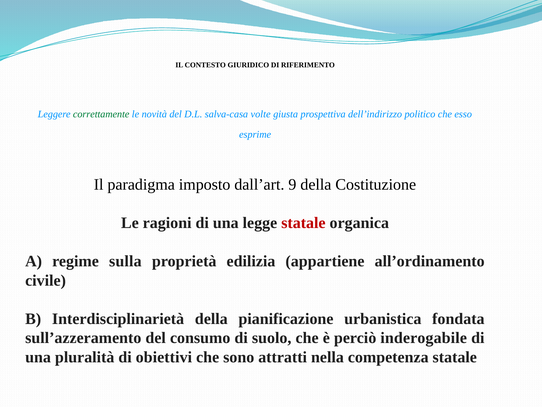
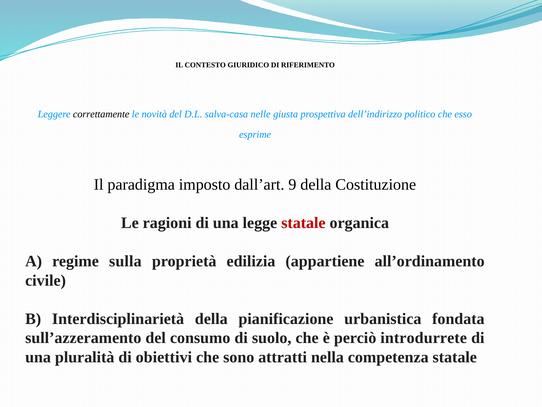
correttamente colour: green -> black (101, 114)
volte: volte -> nelle (261, 114)
inderogabile: inderogabile -> introdurrete (424, 338)
